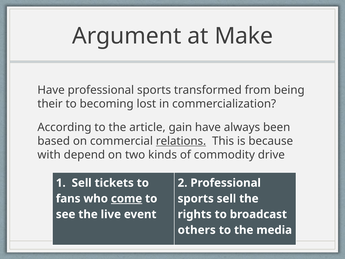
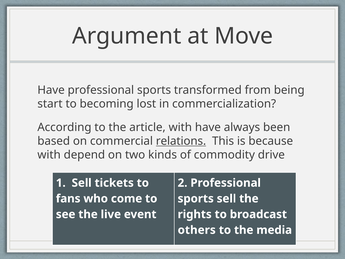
Make: Make -> Move (244, 36)
their: their -> start (50, 104)
article gain: gain -> with (180, 127)
come underline: present -> none (127, 198)
